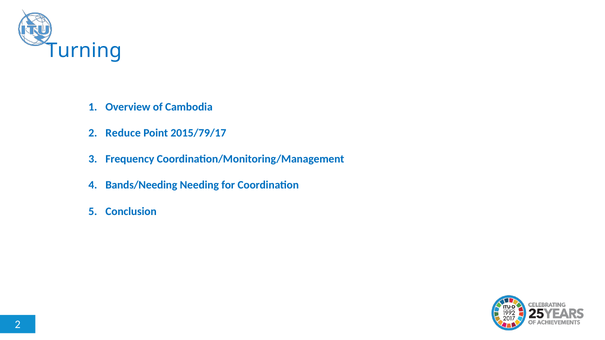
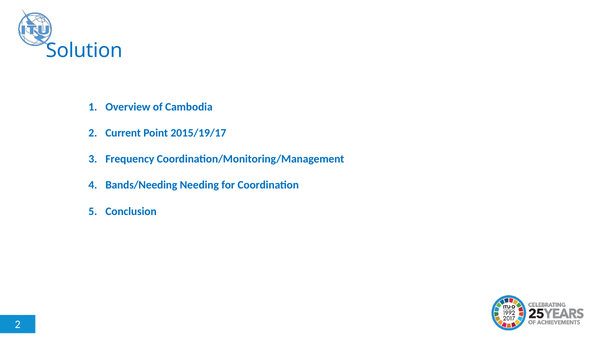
Turning: Turning -> Solution (84, 51)
Reduce: Reduce -> Current (123, 133)
2015/79/17: 2015/79/17 -> 2015/19/17 (198, 133)
